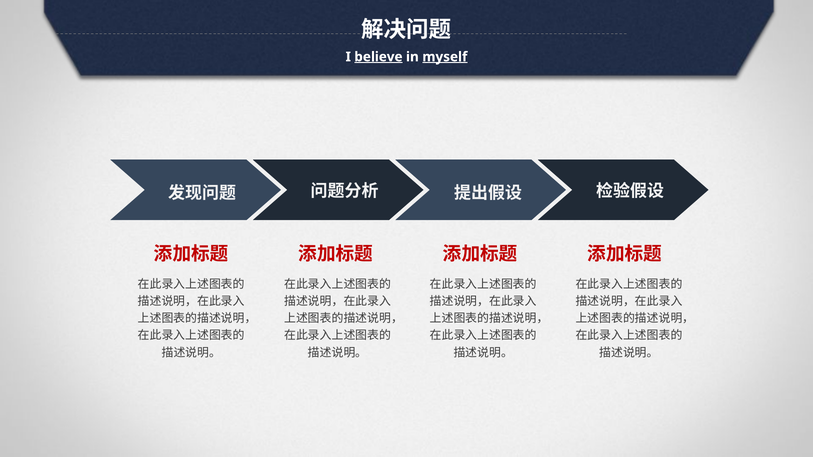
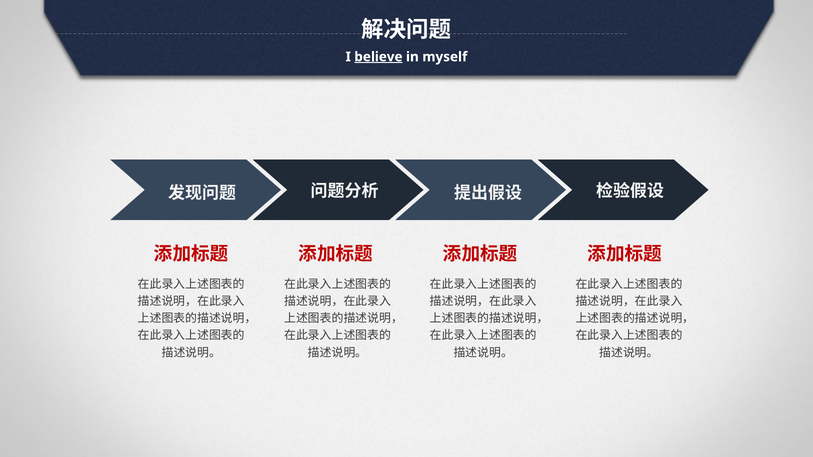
myself underline: present -> none (445, 57)
